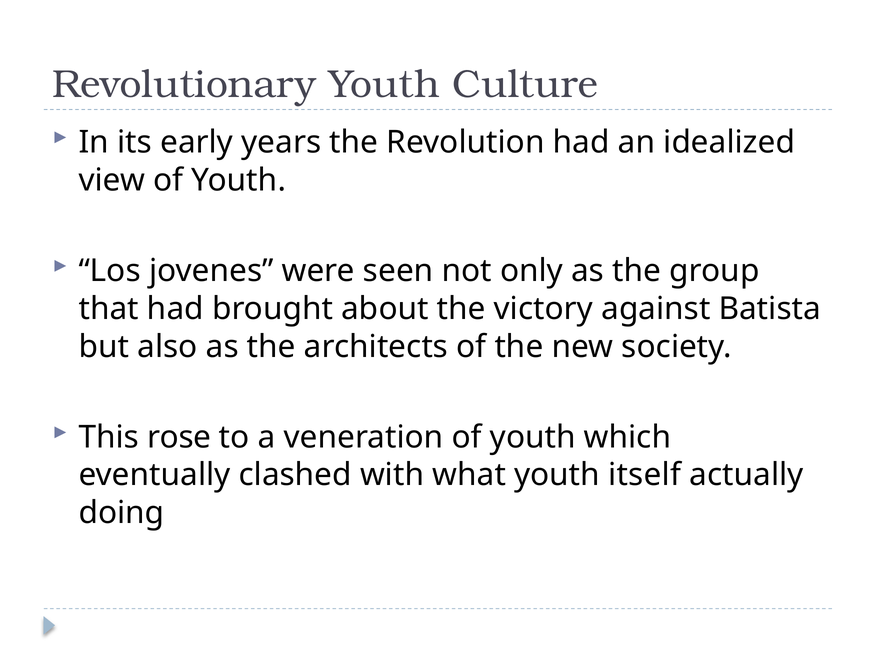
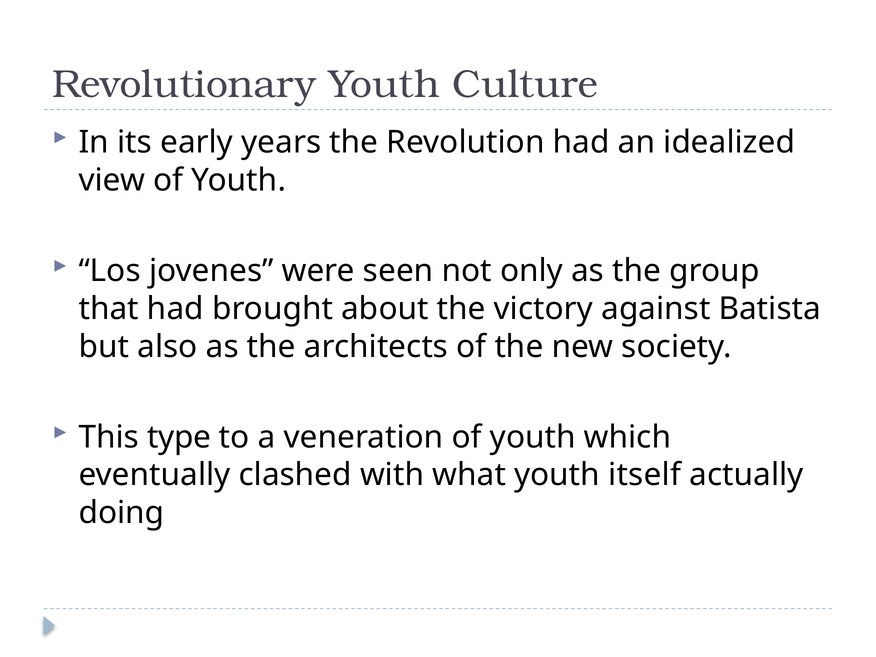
rose: rose -> type (179, 437)
